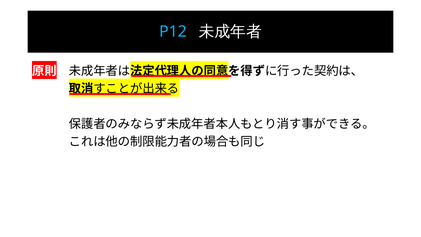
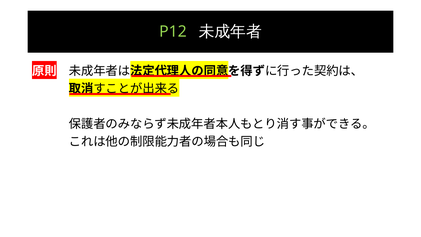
P12 colour: light blue -> light green (173, 31)
